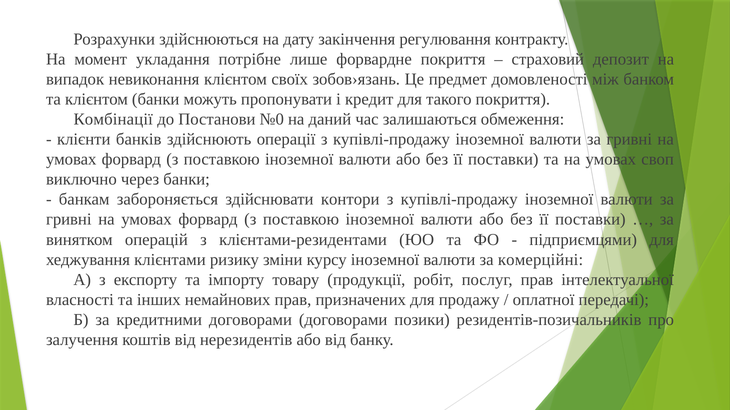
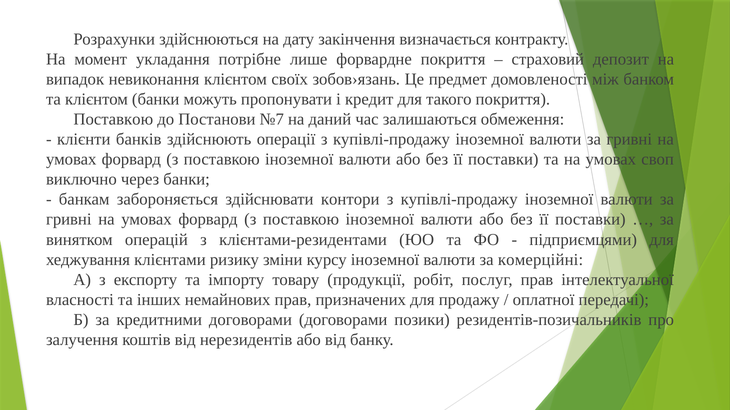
регулювання: регулювання -> визначається (445, 39)
Комбінації: Комбінації -> Поставкою (113, 120)
№0: №0 -> №7 (272, 120)
